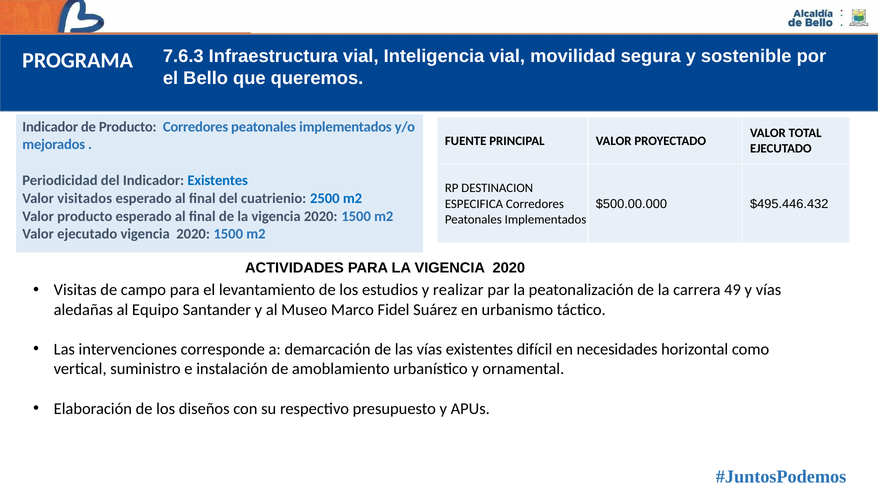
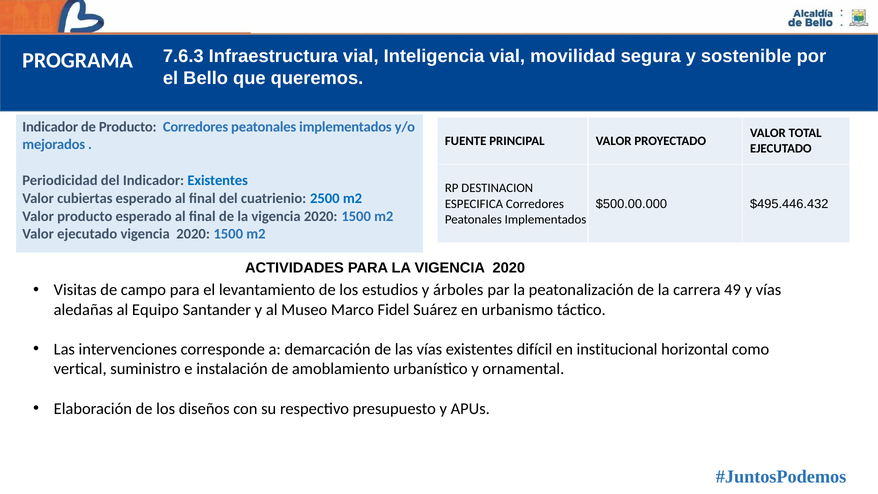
visitados: visitados -> cubiertas (85, 198)
realizar: realizar -> árboles (458, 290)
necesidades: necesidades -> institucional (617, 349)
